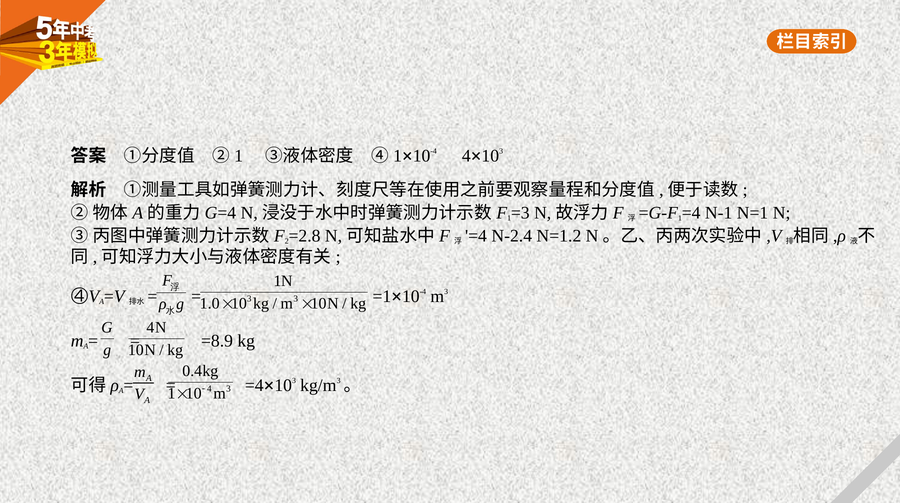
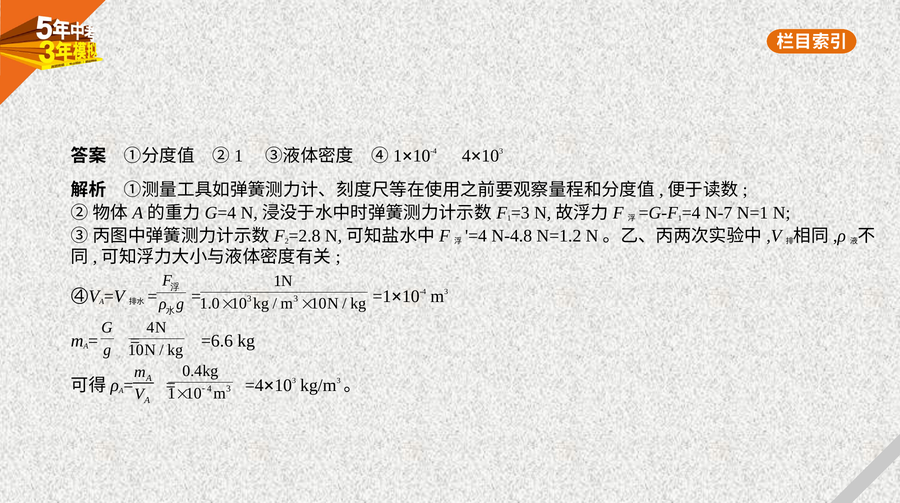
N-1: N-1 -> N-7 (719, 213)
N-2.4: N-2.4 -> N-4.8 (512, 236)
=8.9: =8.9 -> =6.6 (217, 341)
